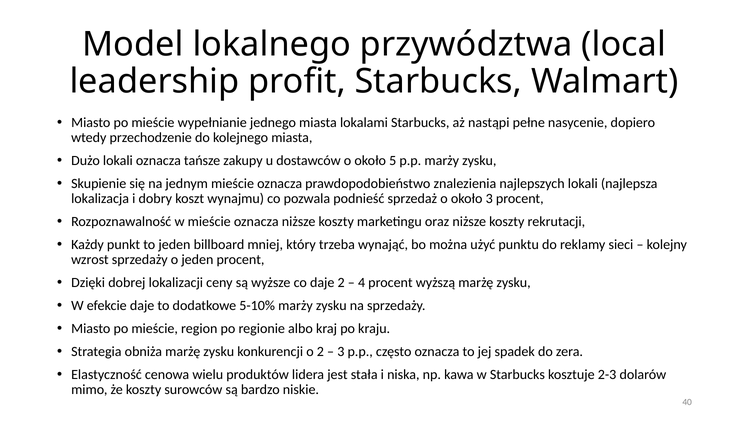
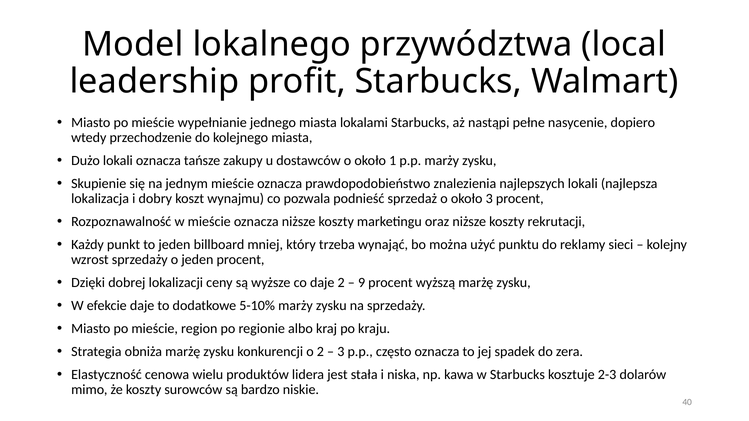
5: 5 -> 1 (393, 161)
4: 4 -> 9 (362, 283)
